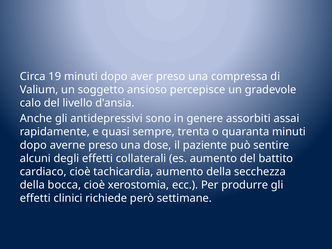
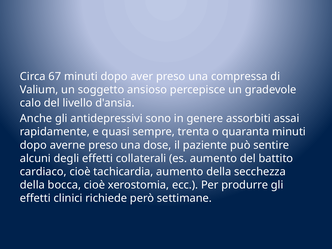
19: 19 -> 67 (55, 77)
